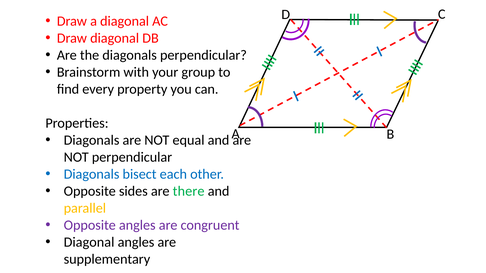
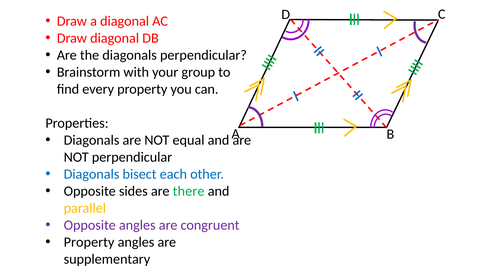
Diagonal: Diagonal -> Property (89, 243)
